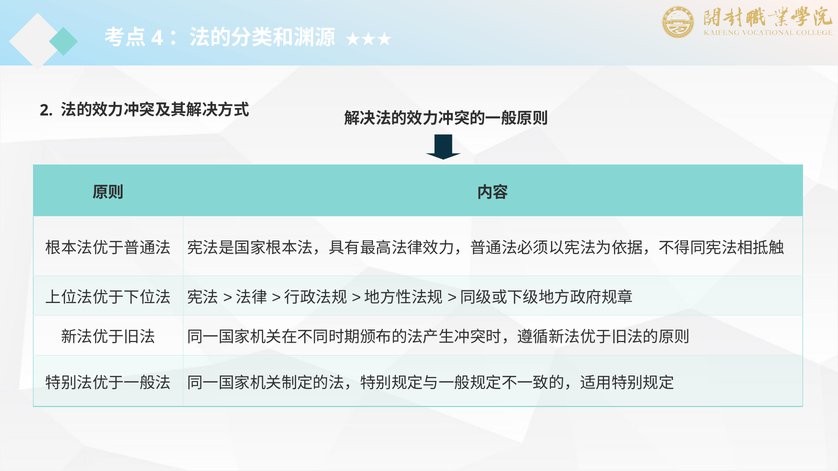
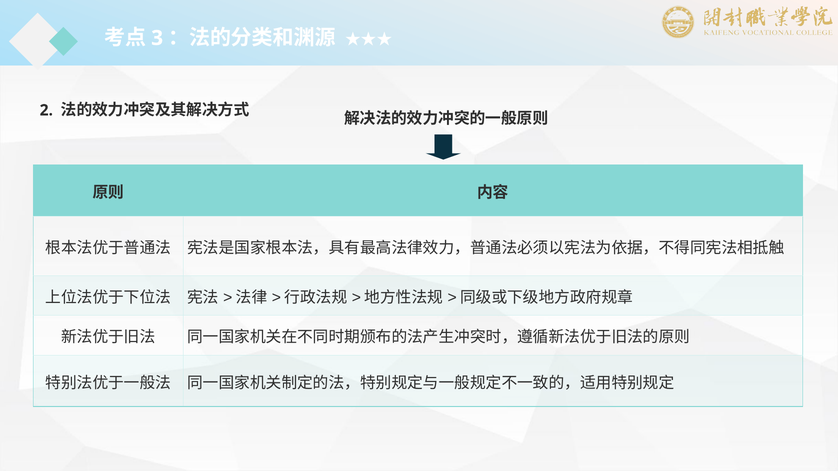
4: 4 -> 3 (157, 38)
